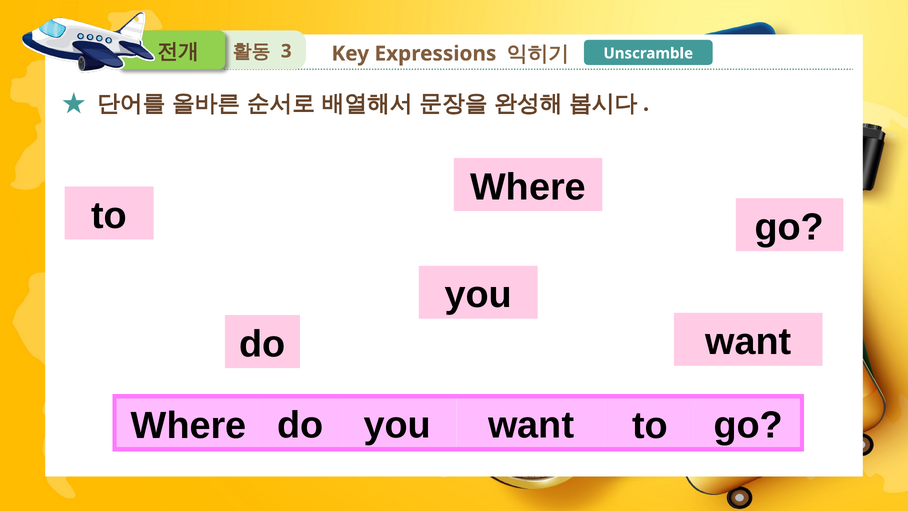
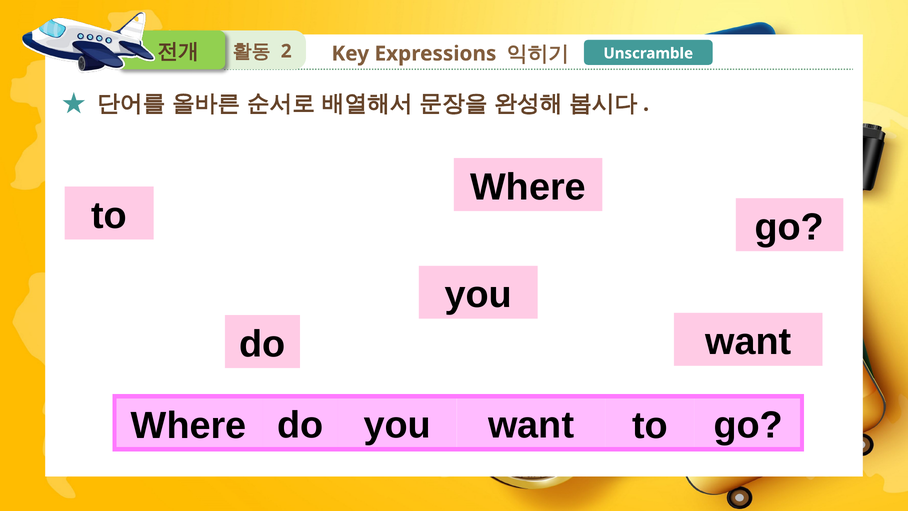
3: 3 -> 2 (286, 51)
